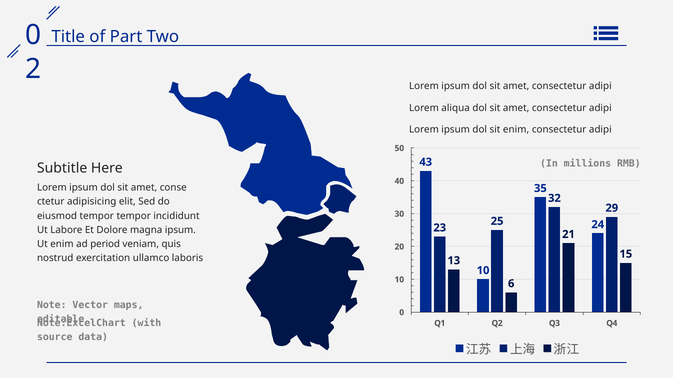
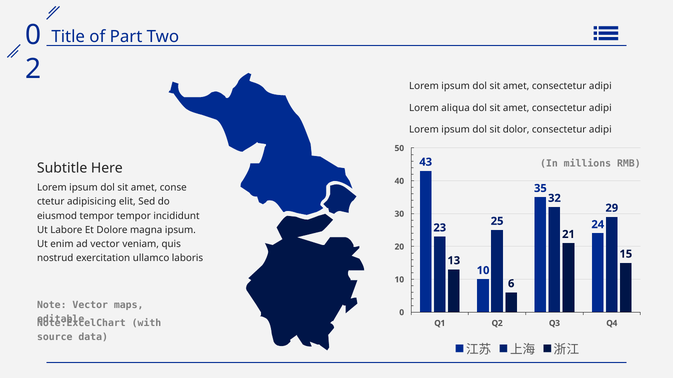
sit enim: enim -> dolor (516, 130)
ad period: period -> vector (105, 244)
